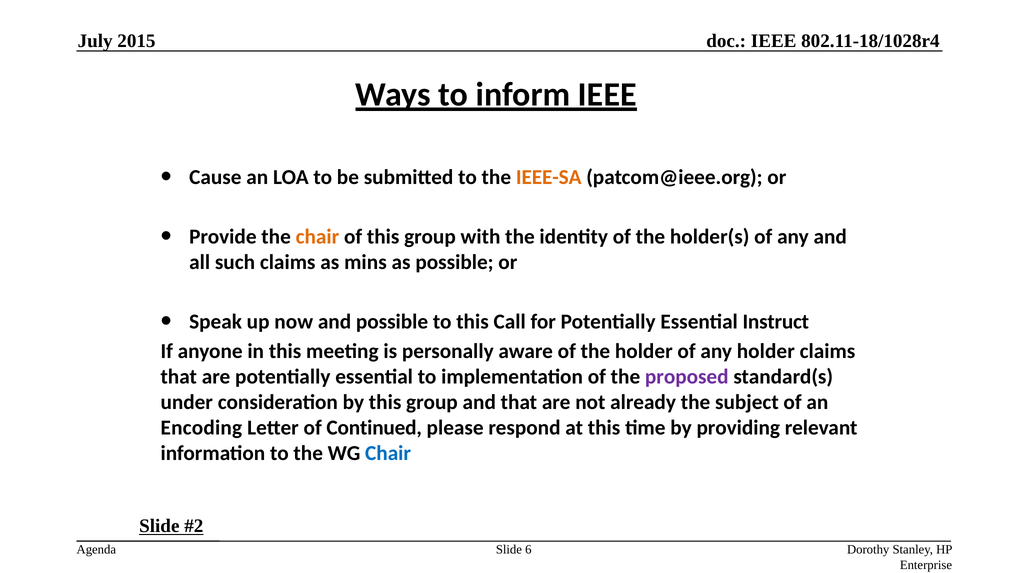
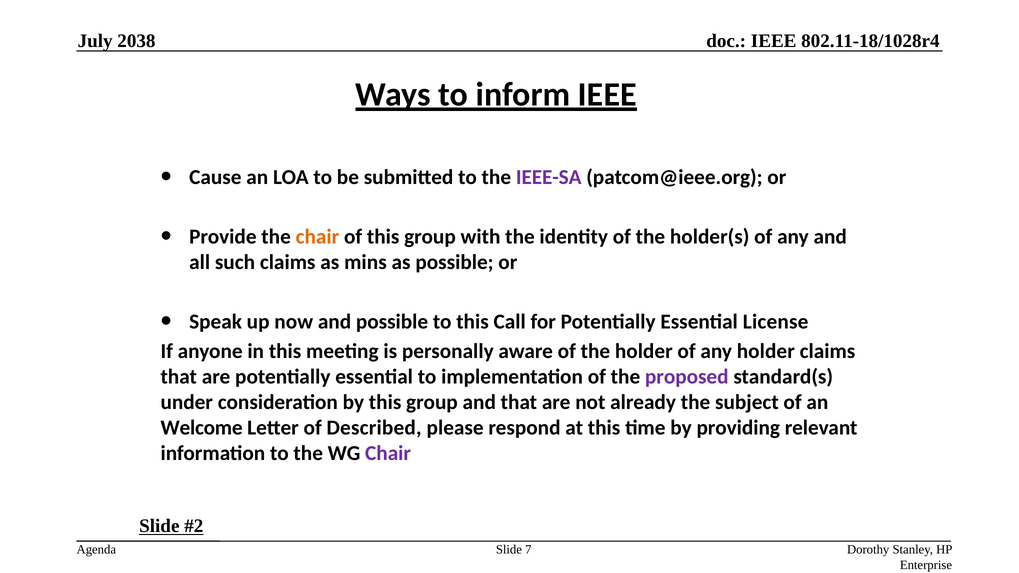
2015: 2015 -> 2038 (136, 41)
IEEE-SA colour: orange -> purple (549, 177)
Instruct: Instruct -> License (776, 322)
Encoding: Encoding -> Welcome (202, 428)
Continued: Continued -> Described (374, 428)
Chair colour: blue -> purple (388, 453)
6: 6 -> 7 (528, 550)
